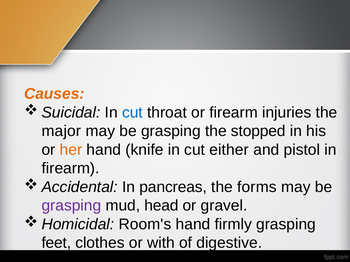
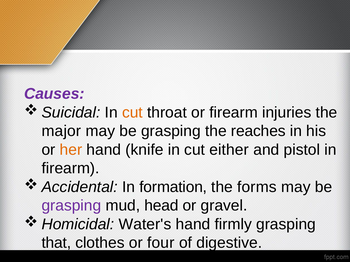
Causes colour: orange -> purple (54, 94)
cut colour: blue -> orange (132, 113)
stopped: stopped -> reaches (258, 131)
pancreas: pancreas -> formation (173, 187)
Room's: Room's -> Water's (145, 225)
feet: feet -> that (56, 243)
with: with -> four (161, 243)
